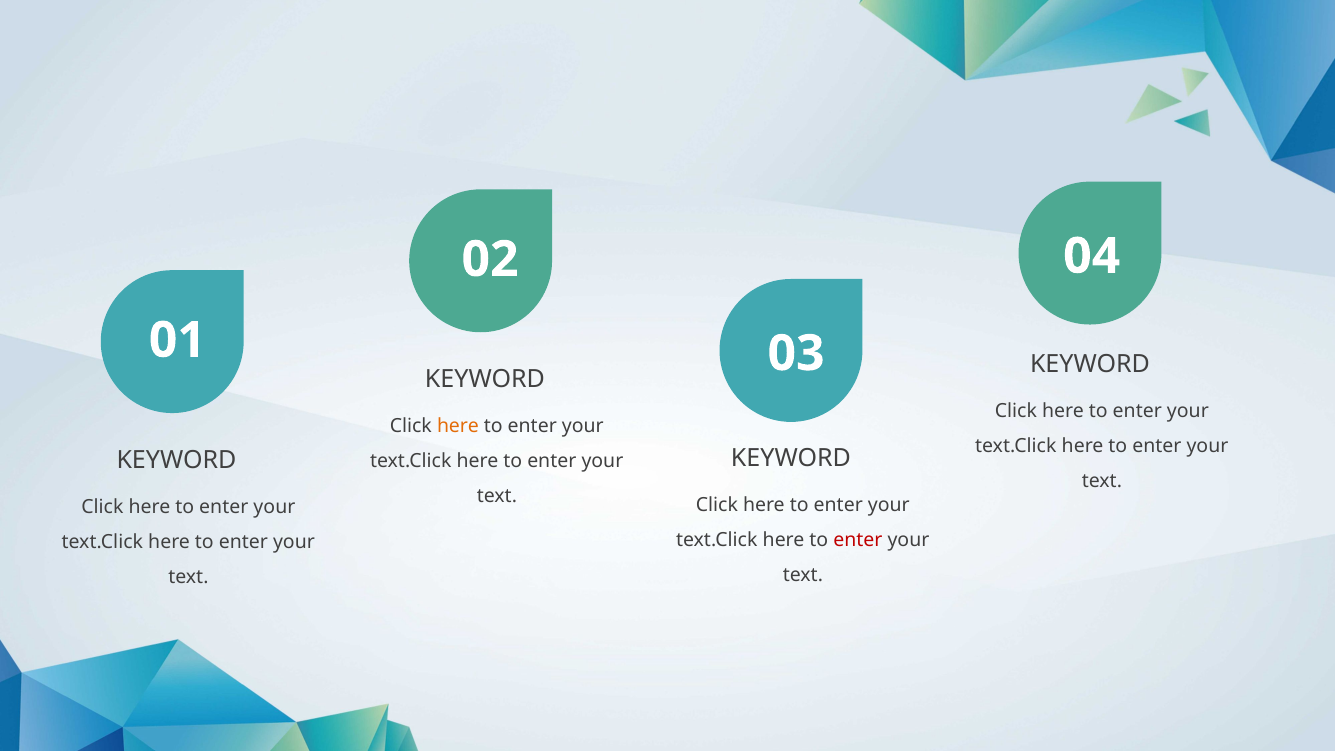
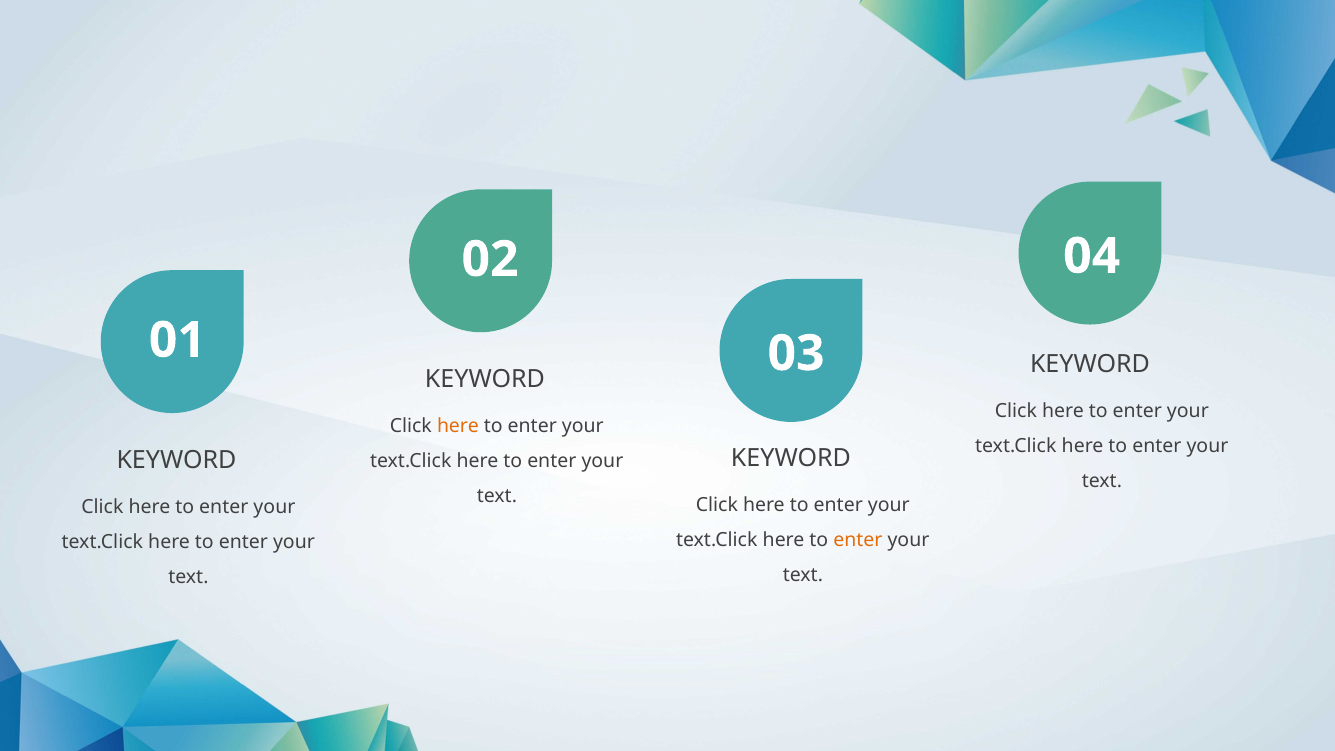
enter colour: red -> orange (858, 540)
